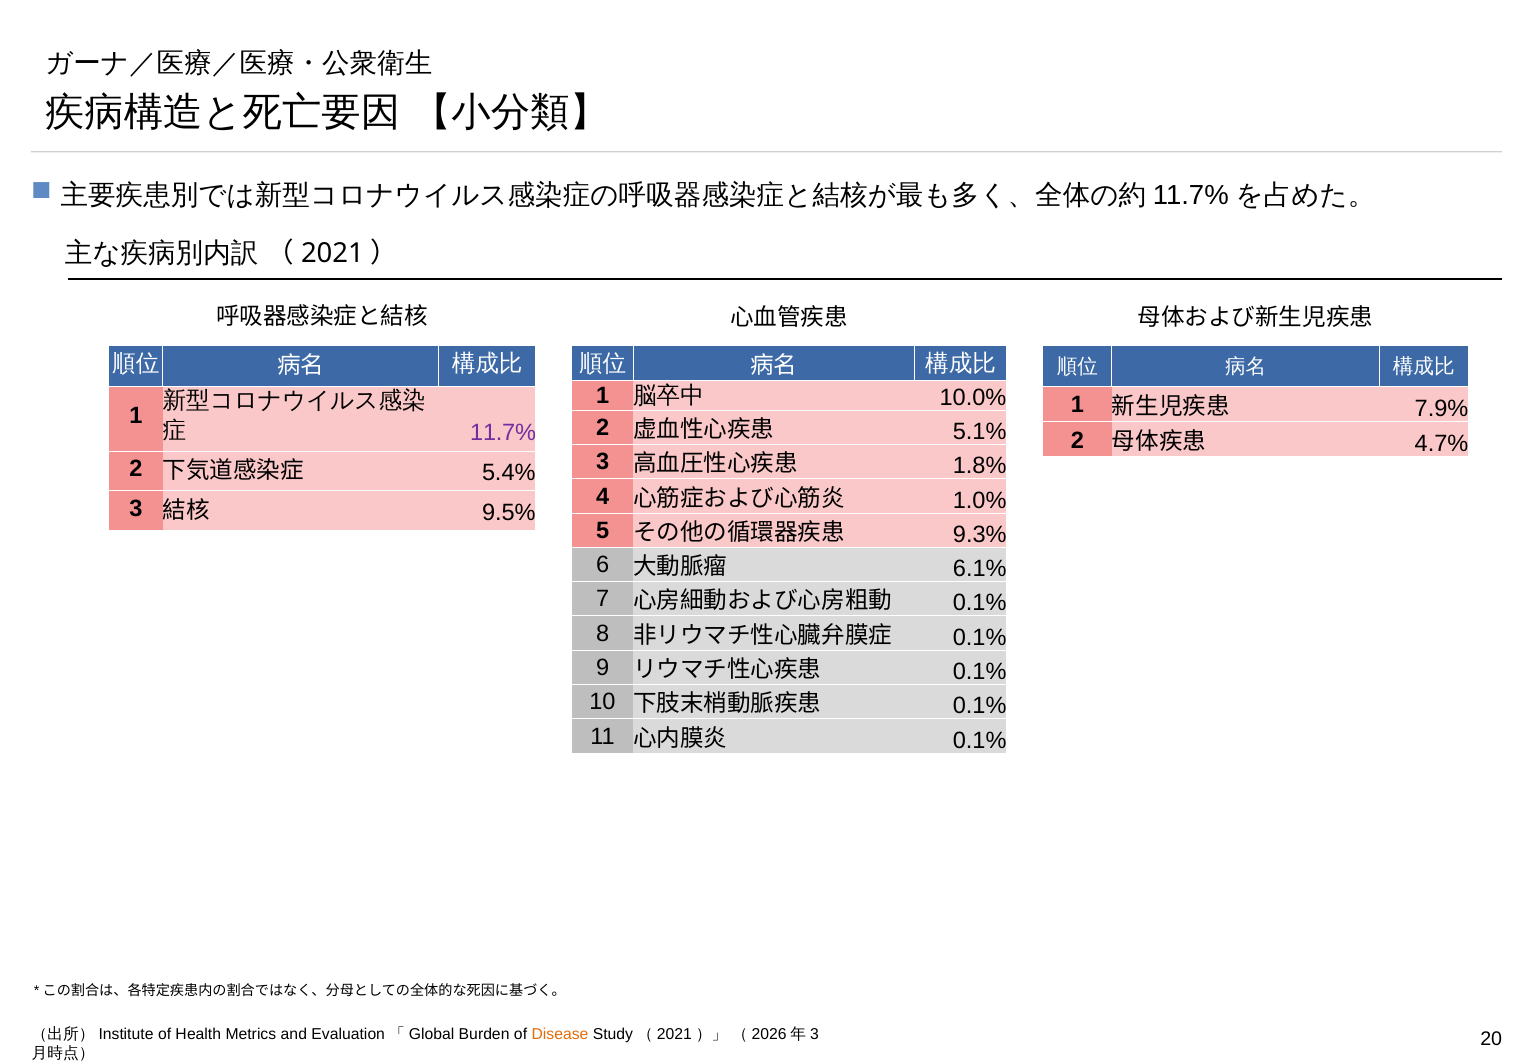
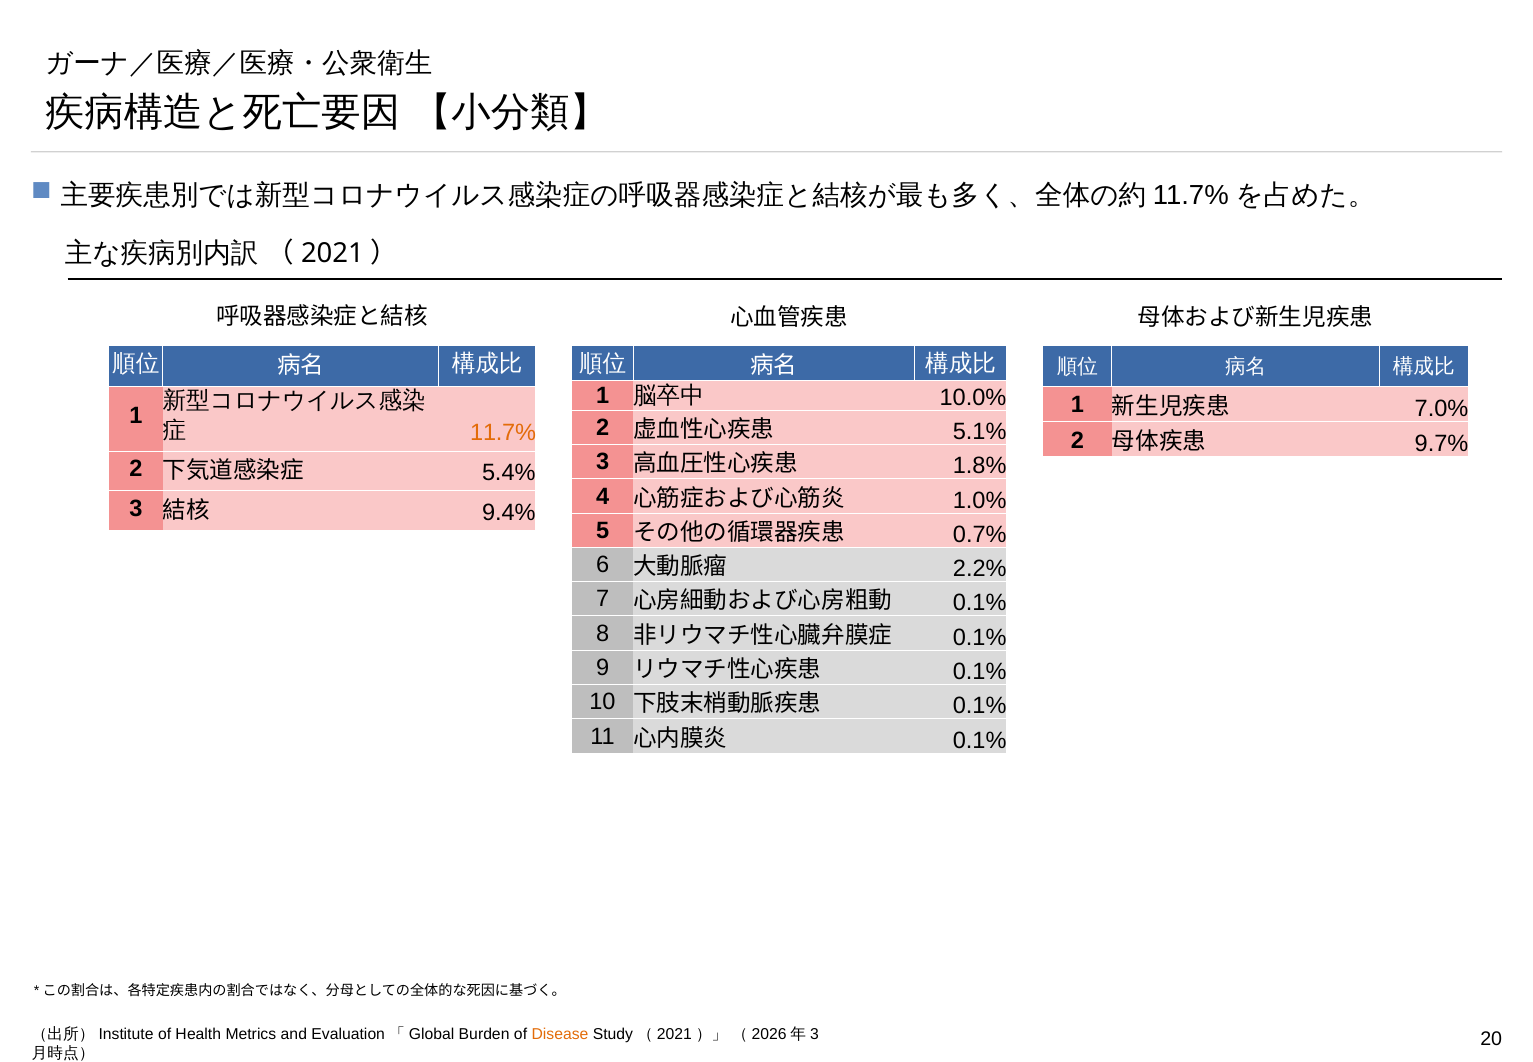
7.9%: 7.9% -> 7.0% (1441, 408)
11.7% colour: purple -> orange (503, 432)
4.7%: 4.7% -> 9.7% (1441, 444)
9.5%: 9.5% -> 9.4% (509, 512)
9.3%: 9.3% -> 0.7% (980, 534)
6.1%: 6.1% -> 2.2% (980, 568)
